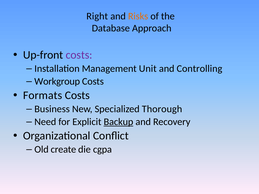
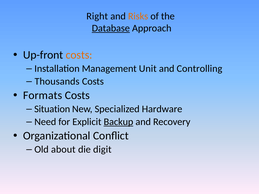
Database underline: none -> present (111, 28)
costs colour: purple -> orange (79, 55)
Workgroup: Workgroup -> Thousands (57, 81)
Business: Business -> Situation (52, 109)
Thorough: Thorough -> Hardware (162, 109)
create: create -> about (63, 150)
cgpa: cgpa -> digit (102, 150)
